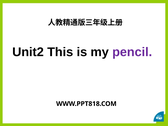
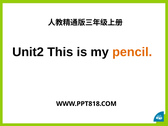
pencil colour: purple -> orange (132, 52)
